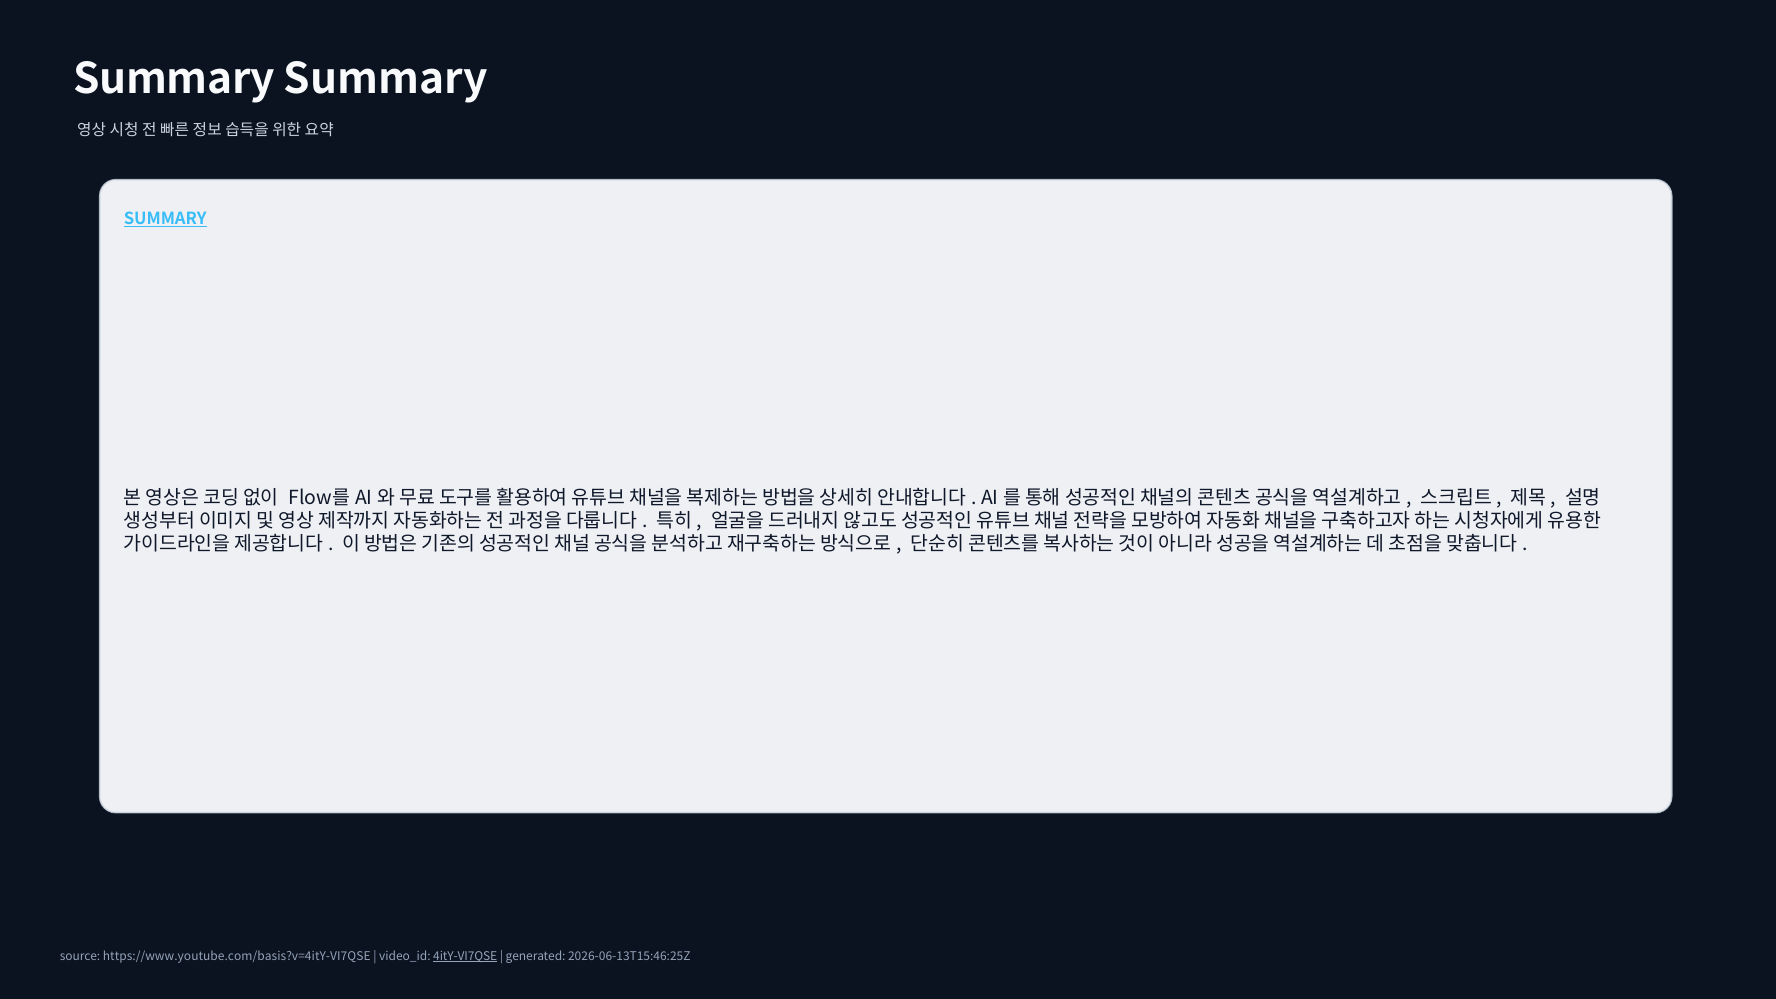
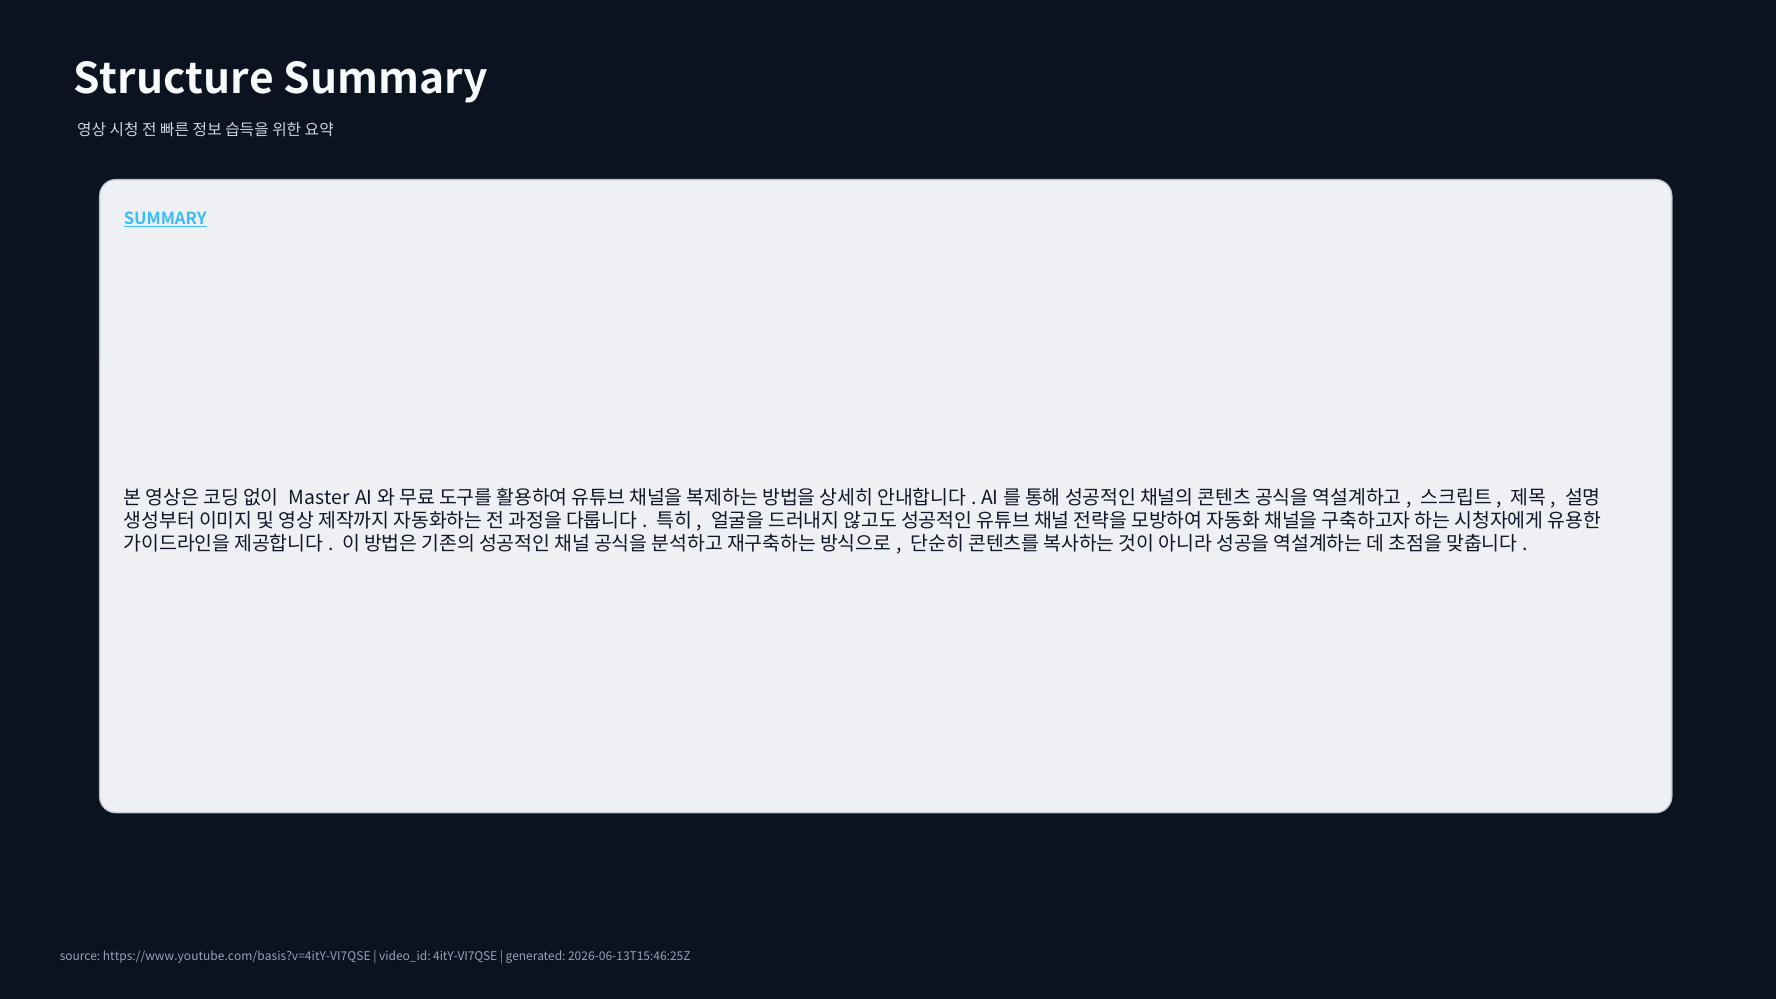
Summary: Summary -> Structure (174, 80)
Flow를: Flow를 -> Master (319, 498)
4itY-VI7QSE underline: present -> none (465, 957)
